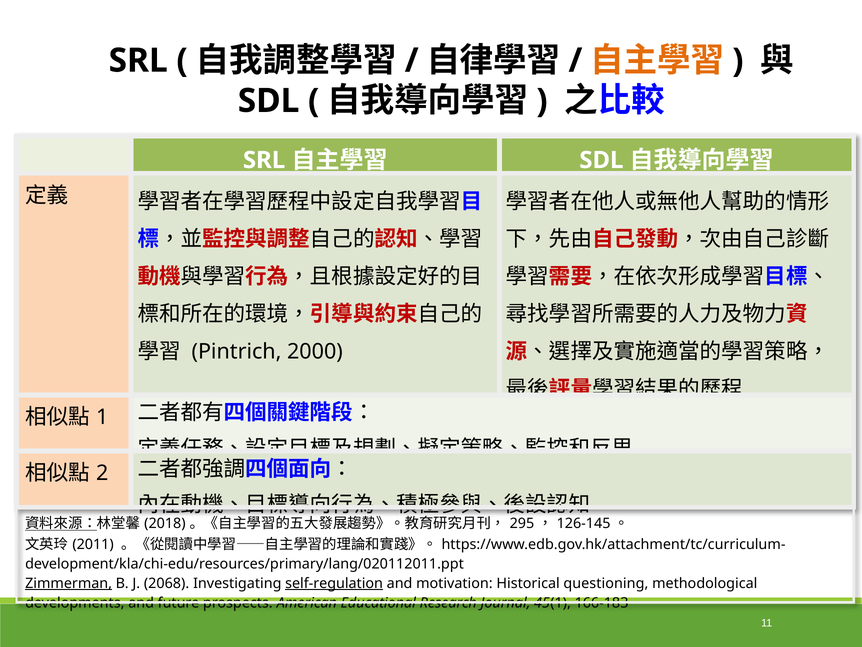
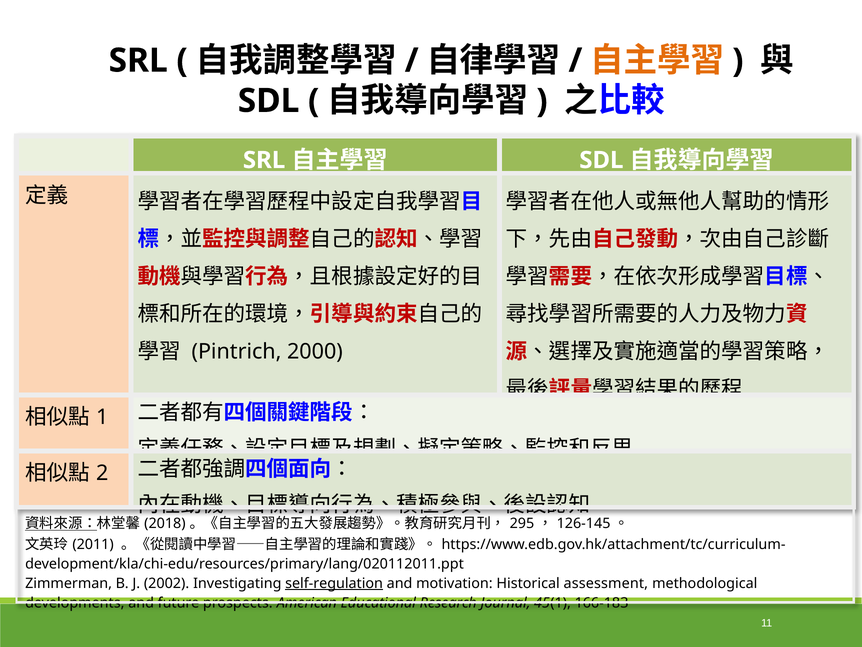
Zimmerman underline: present -> none (69, 583)
2068: 2068 -> 2002 (167, 583)
questioning: questioning -> assessment (606, 583)
